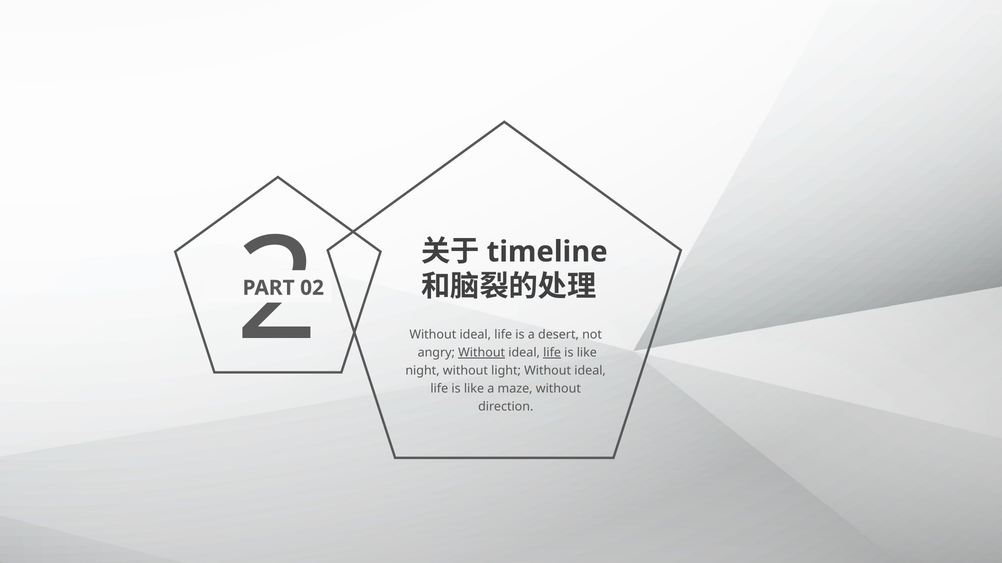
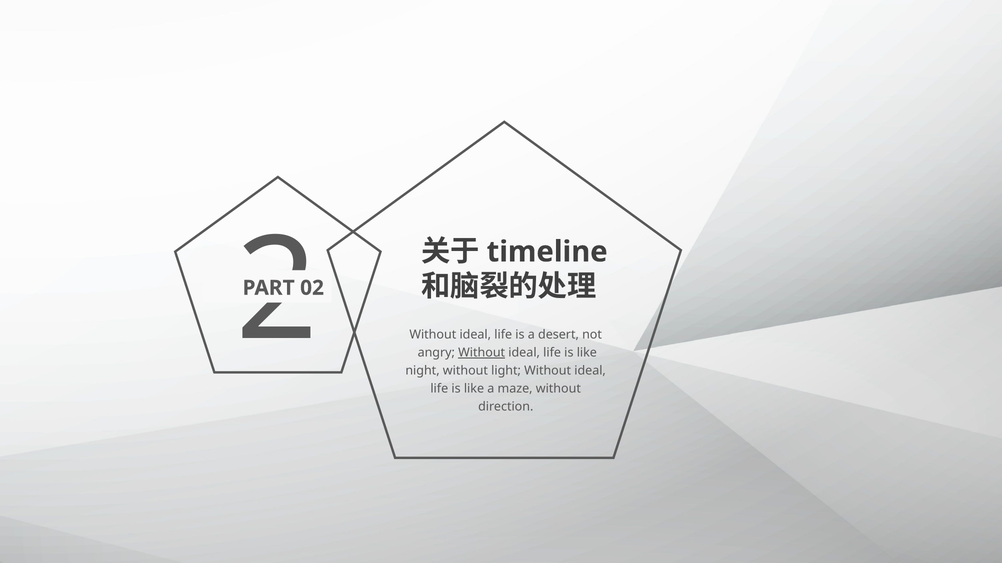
life underline: present -> none (552, 353)
